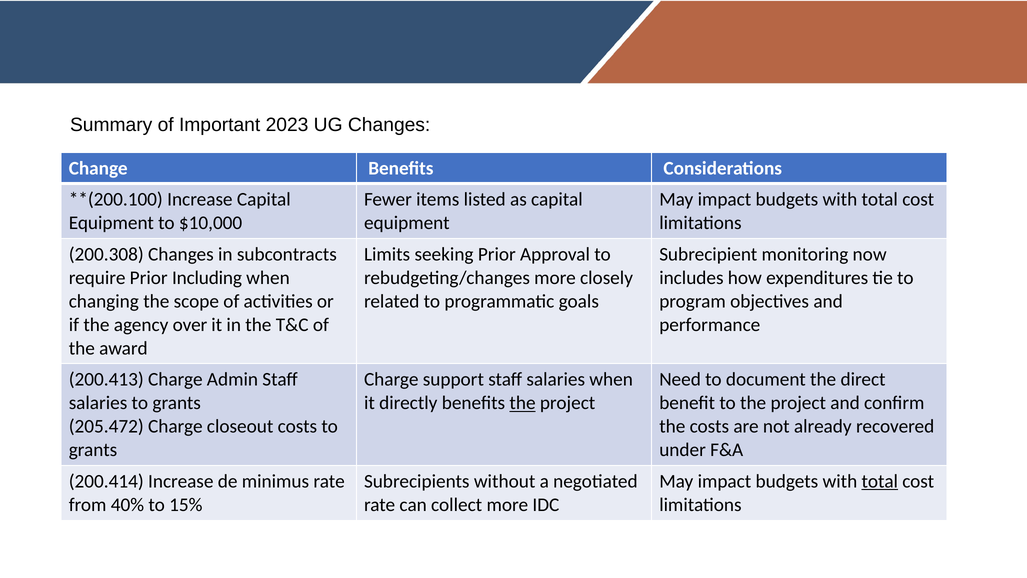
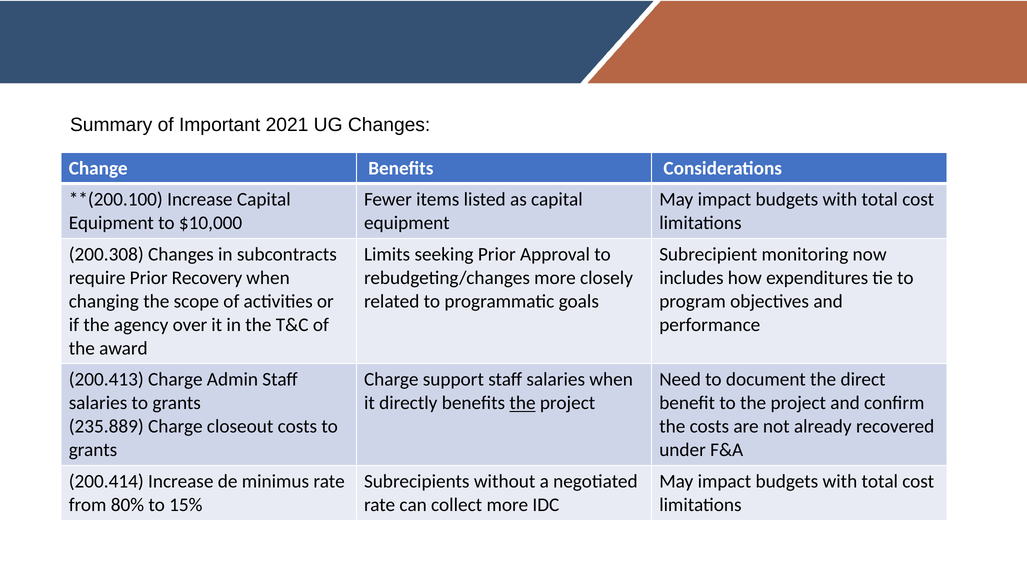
2023: 2023 -> 2021 (287, 125)
Including: Including -> Recovery (207, 278)
205.472: 205.472 -> 235.889 (106, 426)
total underline: present -> none (880, 481)
40%: 40% -> 80% (127, 505)
